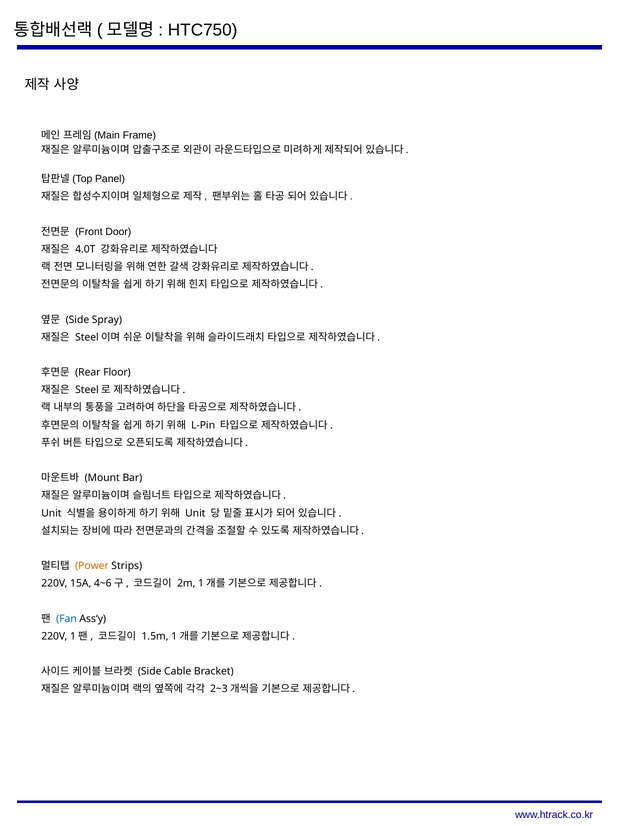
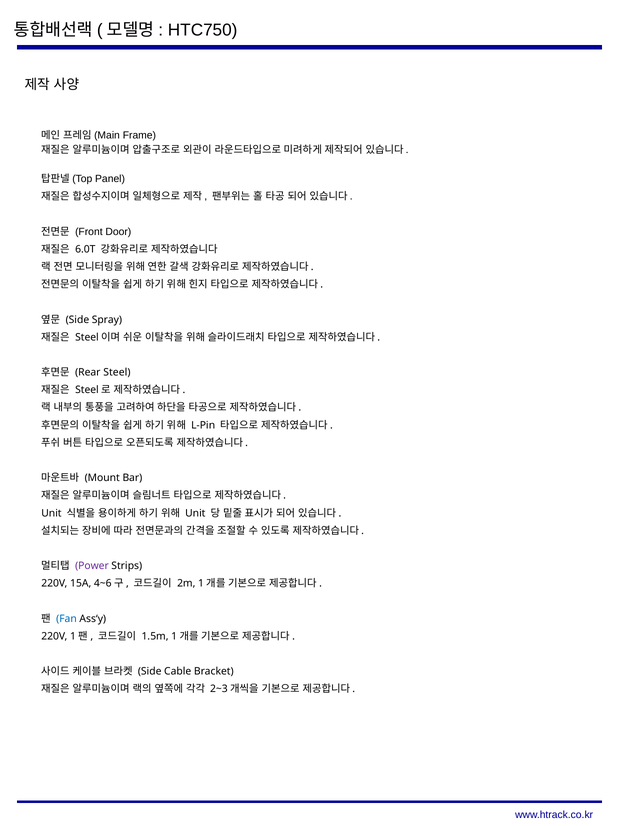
4.0T: 4.0T -> 6.0T (85, 249)
Floor: Floor -> Steel (117, 372)
Power colour: orange -> purple (92, 565)
